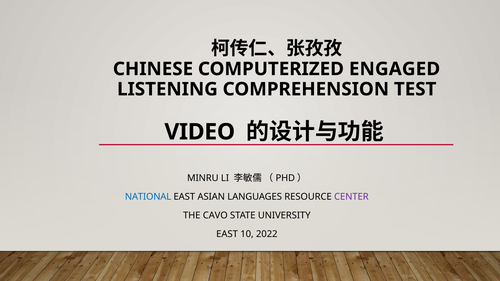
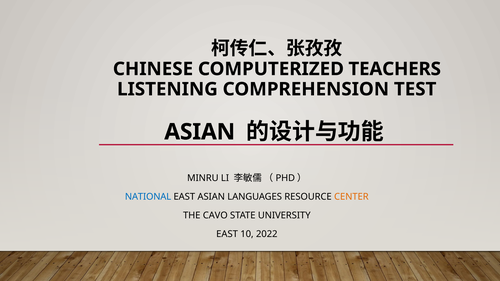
ENGAGED: ENGAGED -> TEACHERS (395, 69)
VIDEO: VIDEO -> ASIAN (200, 132)
CENTER colour: purple -> orange (351, 197)
